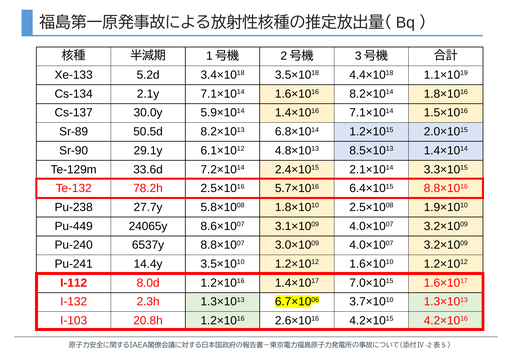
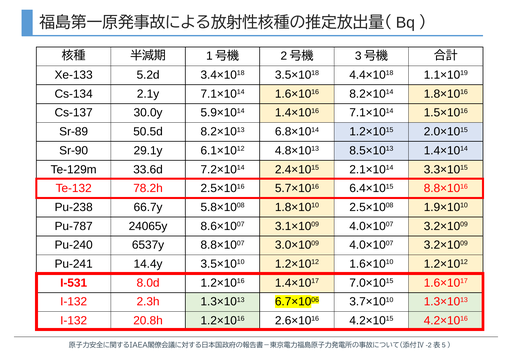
27.7y: 27.7y -> 66.7y (148, 208)
Pu-449: Pu-449 -> Pu-787 (74, 226)
I-112: I-112 -> I-531 (74, 283)
I-103: I-103 -> I-132 (74, 321)
